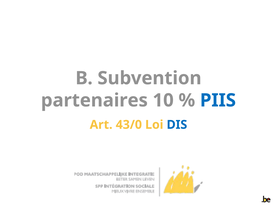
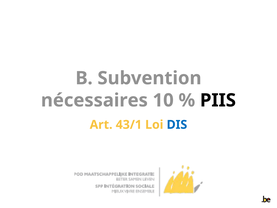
partenaires: partenaires -> nécessaires (94, 100)
PIIS colour: blue -> black (218, 100)
43/0: 43/0 -> 43/1 (129, 125)
